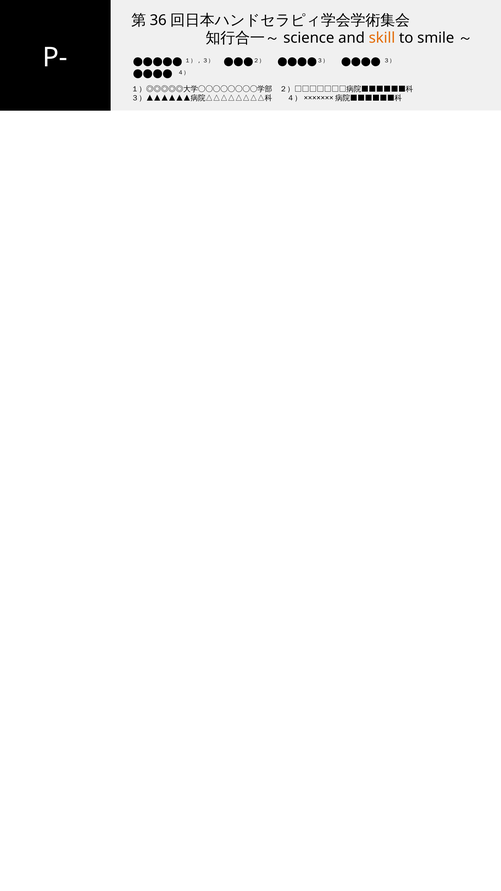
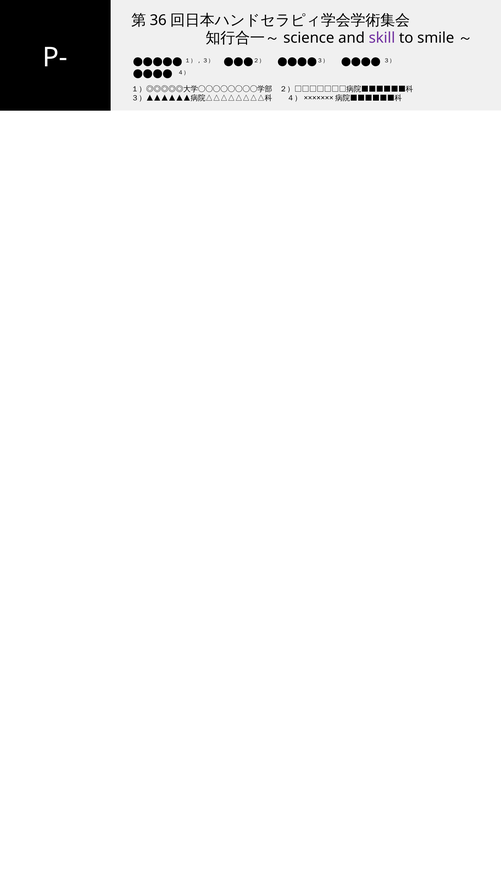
skill colour: orange -> purple (382, 38)
